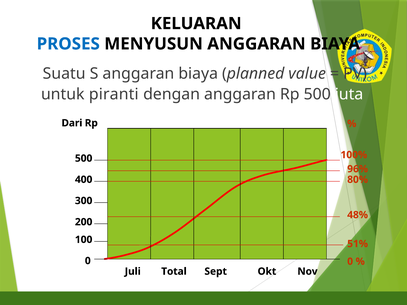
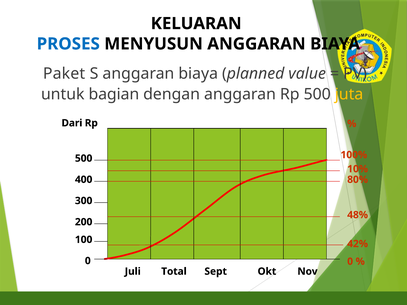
Suatu: Suatu -> Paket (64, 74)
piranti: piranti -> bagian (114, 94)
juta colour: white -> yellow (349, 94)
96%: 96% -> 10% (358, 169)
51%: 51% -> 42% (358, 244)
